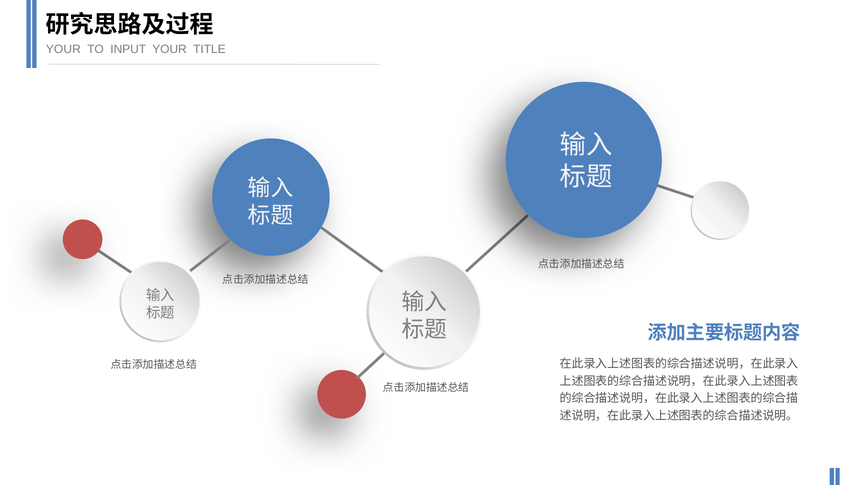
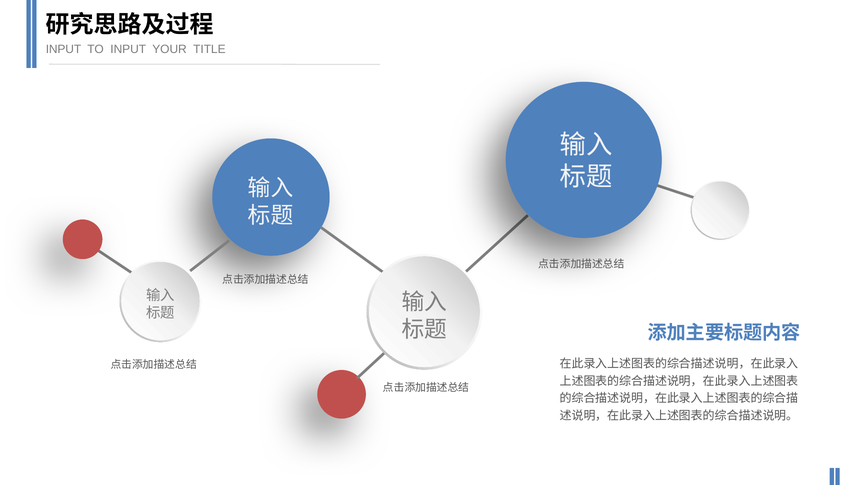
YOUR: YOUR -> INPUT (63, 49)
